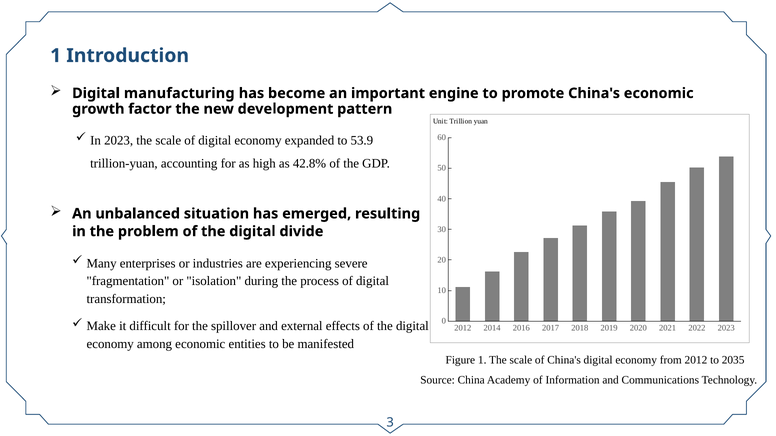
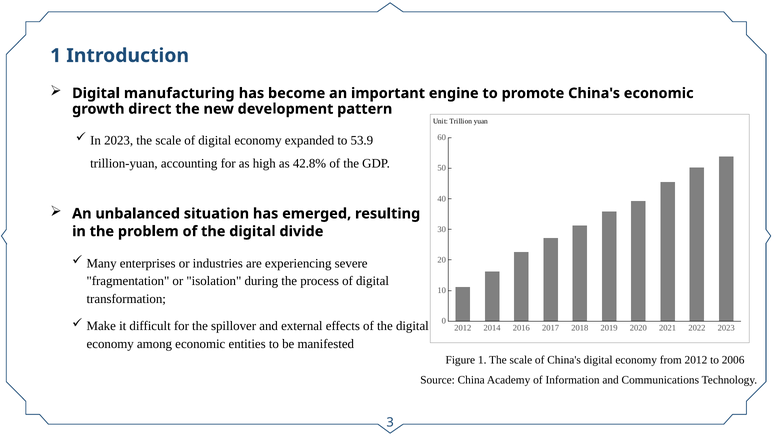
factor: factor -> direct (150, 109)
2035: 2035 -> 2006 (733, 360)
